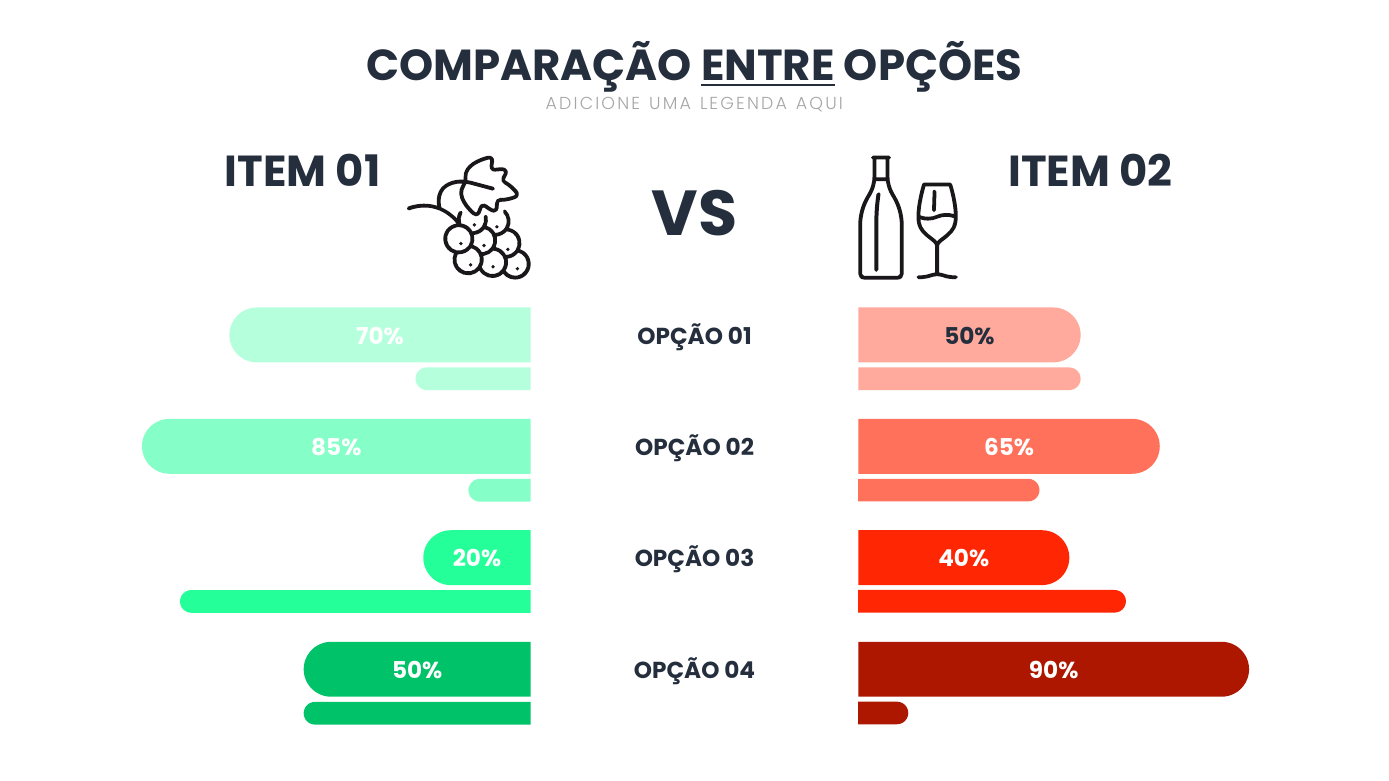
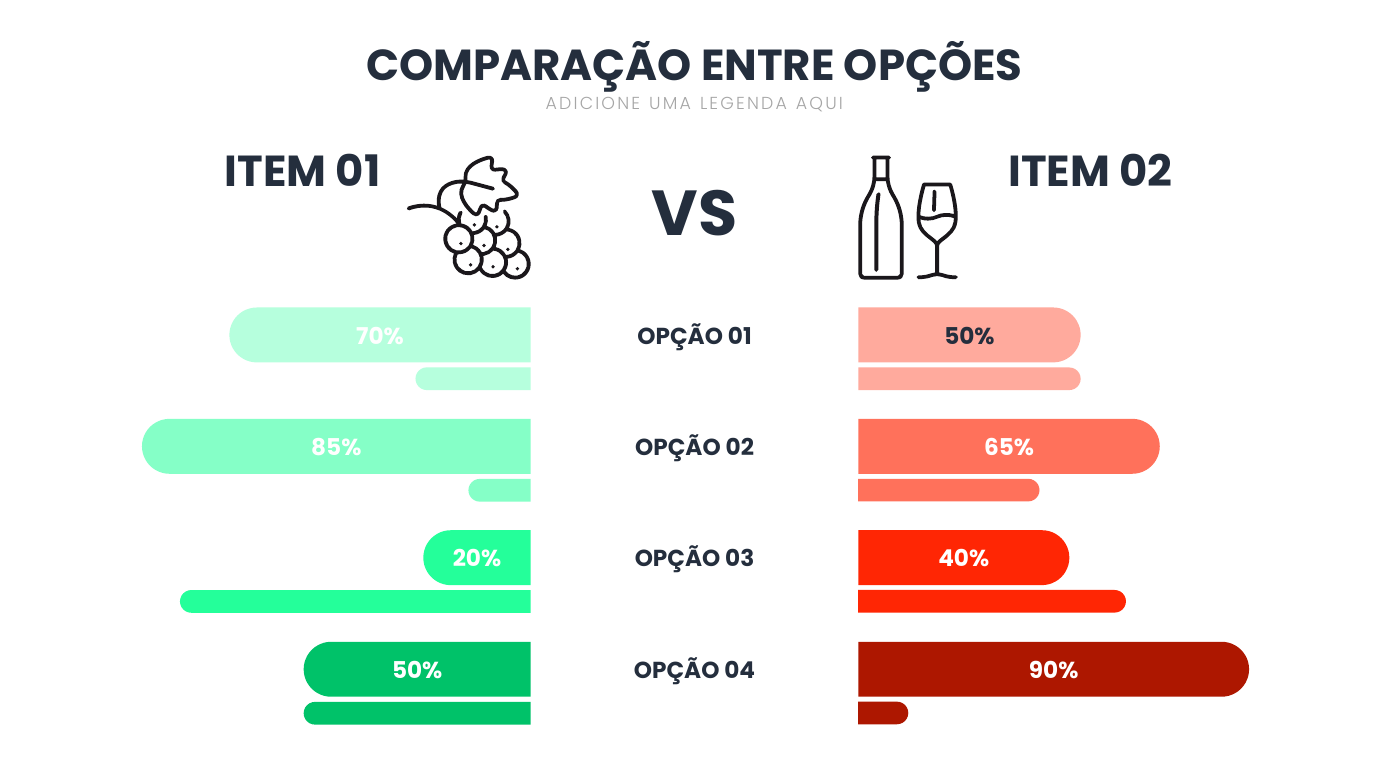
ENTRE underline: present -> none (768, 67)
